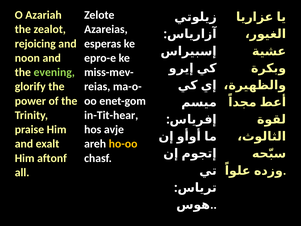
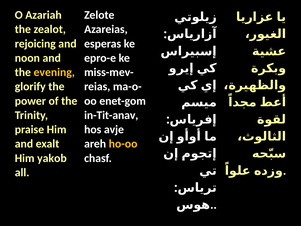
evening colour: light green -> yellow (54, 72)
in-Tit-hear: in-Tit-hear -> in-Tit-anav (111, 115)
aftonf: aftonf -> yakob (52, 158)
